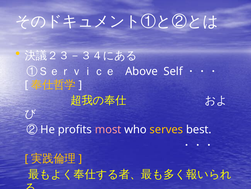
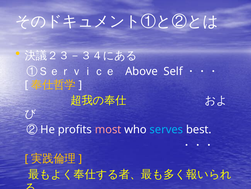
serves colour: yellow -> light blue (166, 129)
